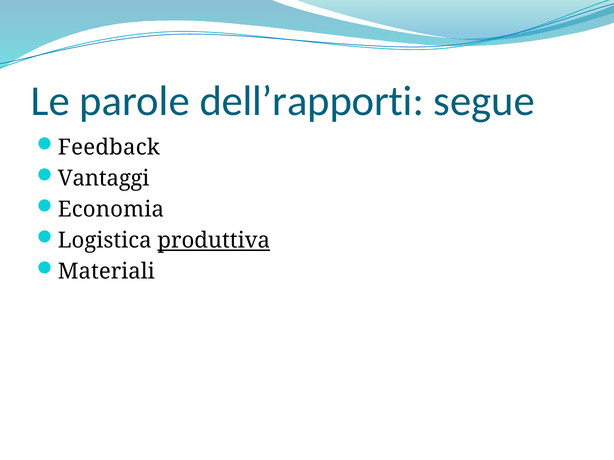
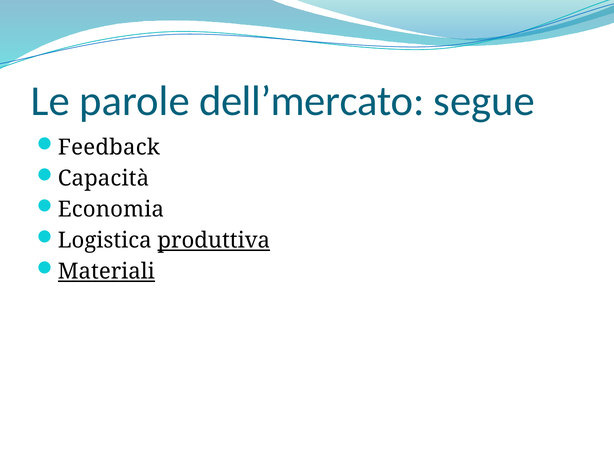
dell’rapporti: dell’rapporti -> dell’mercato (312, 101)
Vantaggi: Vantaggi -> Capacità (103, 179)
Materiali underline: none -> present (106, 272)
